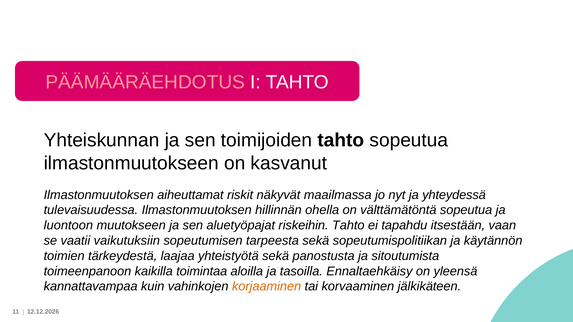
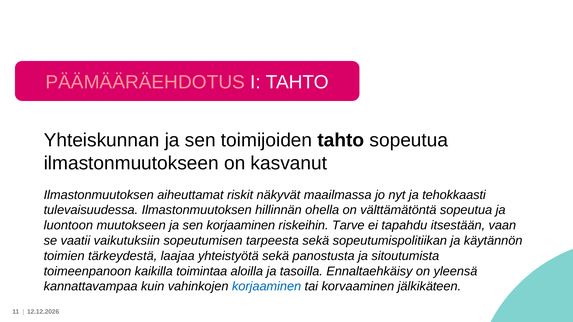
yhteydessä: yhteydessä -> tehokkaasti (454, 195)
sen aluetyöpajat: aluetyöpajat -> korjaaminen (241, 226)
riskeihin Tahto: Tahto -> Tarve (348, 226)
korjaaminen colour: orange -> blue (267, 287)
